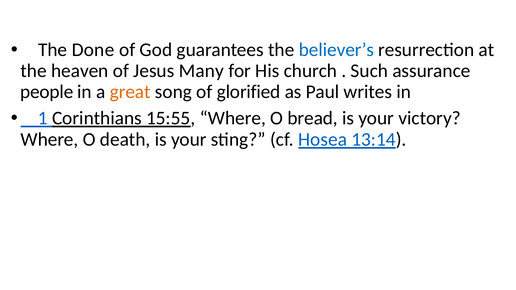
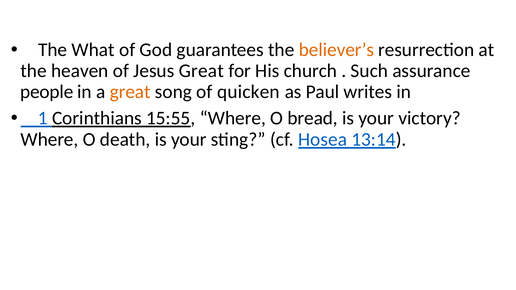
Done: Done -> What (93, 50)
believer’s colour: blue -> orange (336, 50)
Jesus Many: Many -> Great (201, 71)
glorified: glorified -> quicken (248, 92)
